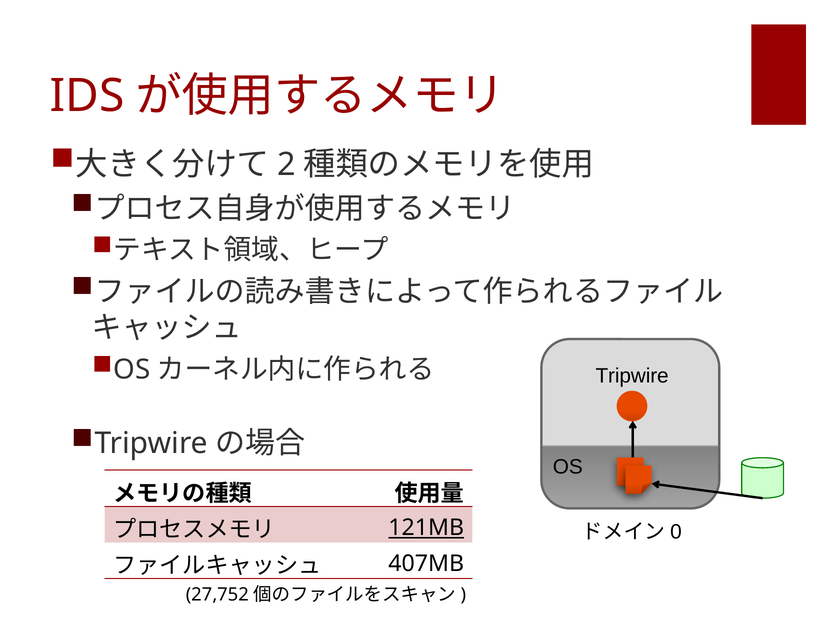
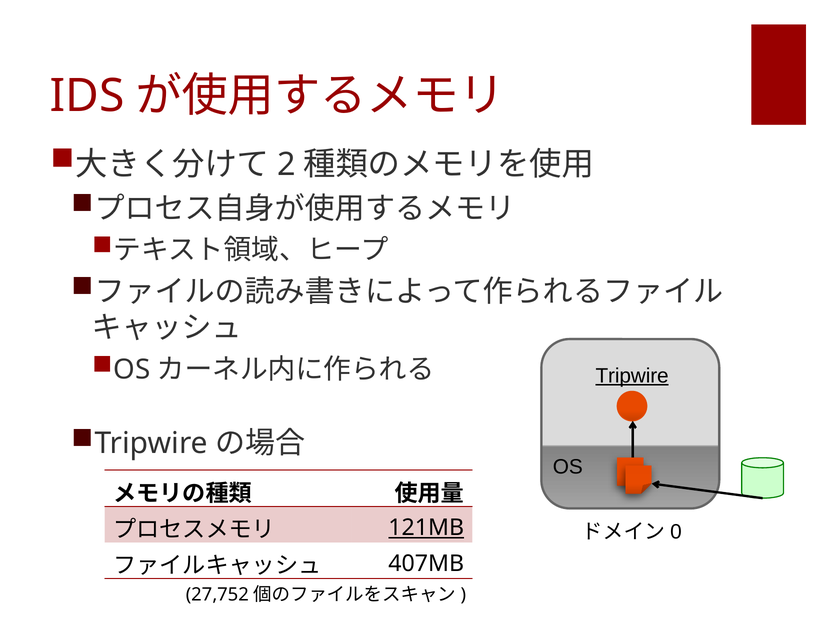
Tripwire underline: none -> present (632, 376)
